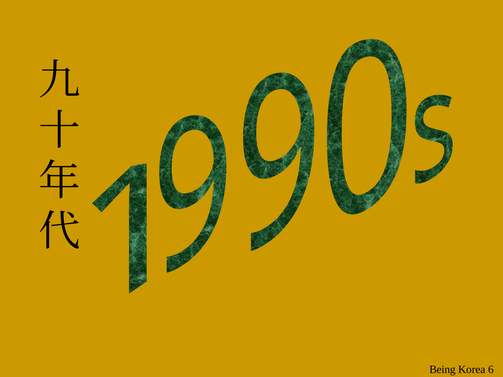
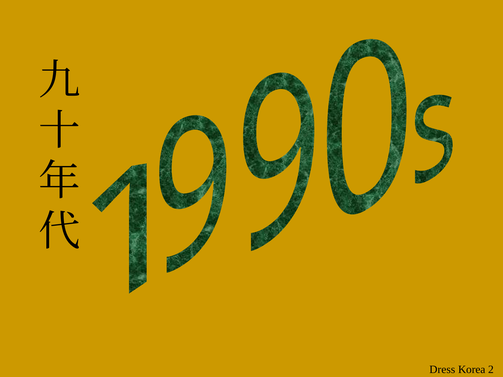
Being: Being -> Dress (442, 370)
6: 6 -> 2 (491, 370)
